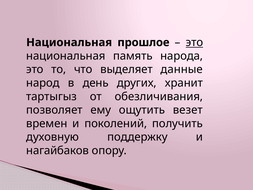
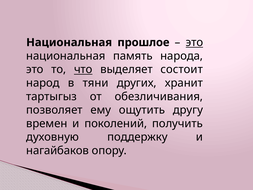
что underline: none -> present (83, 69)
данные: данные -> состоит (182, 69)
день: день -> тяни (96, 83)
везет: везет -> другу (188, 110)
